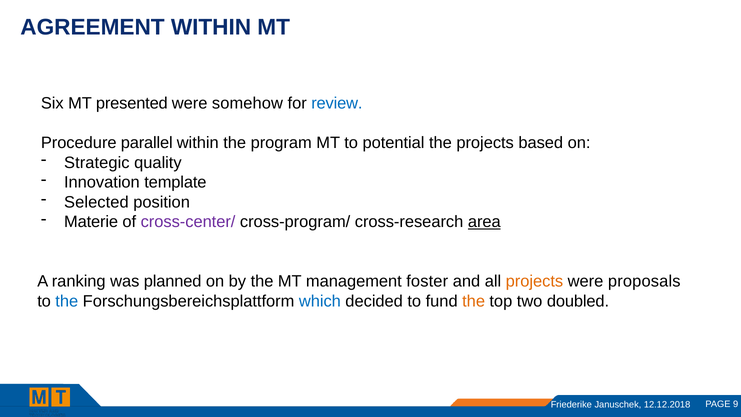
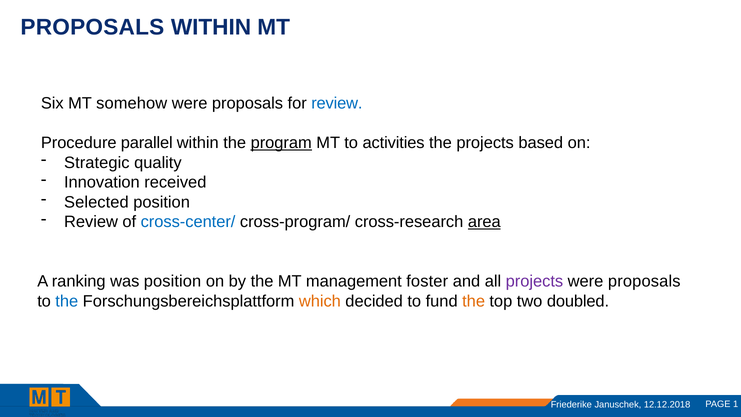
AGREEMENT: AGREEMENT -> PROPOSALS (92, 27)
presented: presented -> somehow (132, 103)
somehow: somehow -> proposals (248, 103)
program underline: none -> present (281, 143)
potential: potential -> activities (394, 143)
template: template -> received (175, 182)
Materie: Materie -> Review (91, 222)
cross-center/ colour: purple -> blue (188, 222)
was planned: planned -> position (173, 281)
projects colour: orange -> purple (534, 281)
which colour: blue -> orange (320, 301)
9: 9 -> 1 (736, 404)
